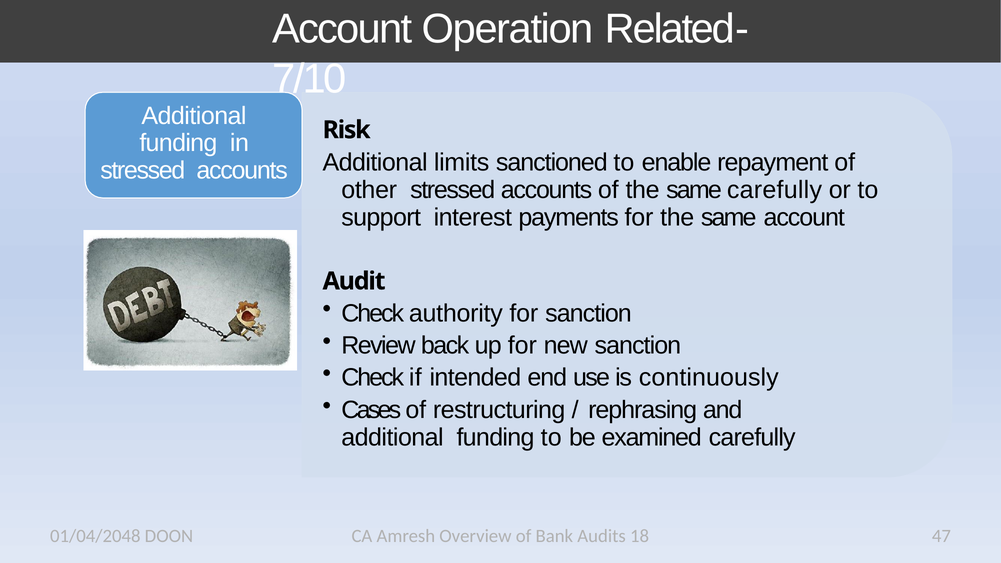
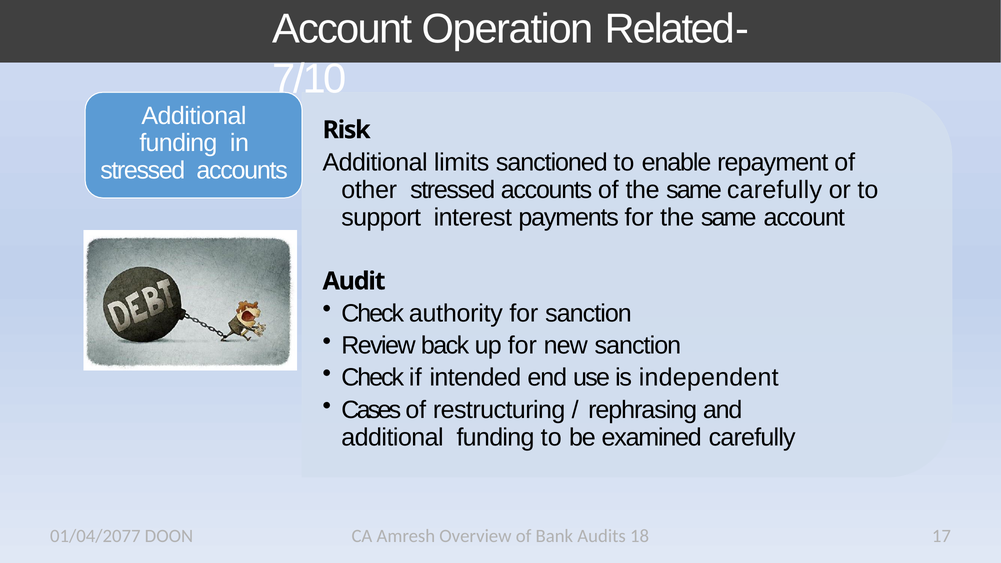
continuously: continuously -> independent (709, 377)
01/04/2048: 01/04/2048 -> 01/04/2077 (95, 536)
47: 47 -> 17 (941, 536)
